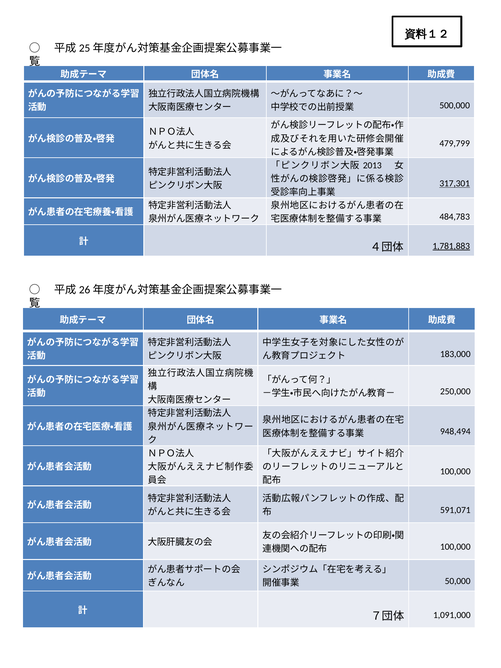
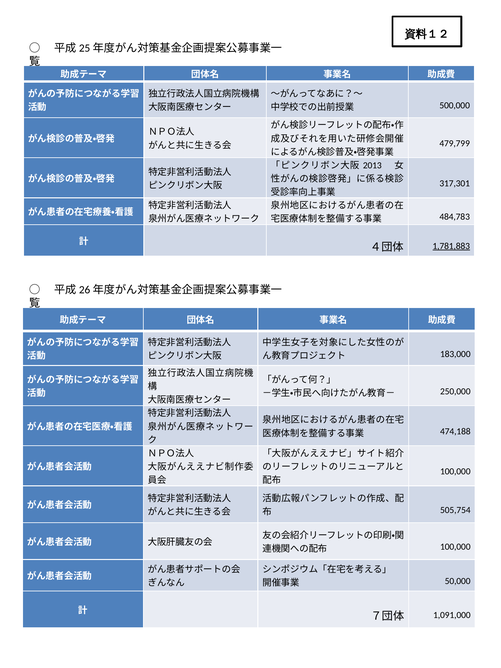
317,301 underline: present -> none (455, 184)
948,494: 948,494 -> 474,188 (455, 431)
591,071: 591,071 -> 505,754 (455, 510)
